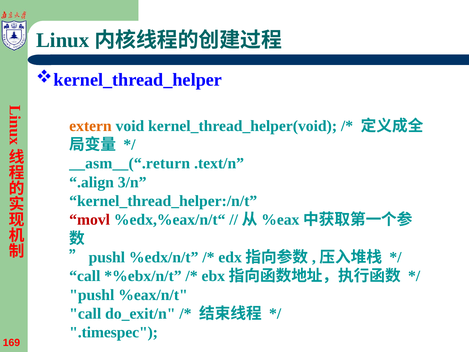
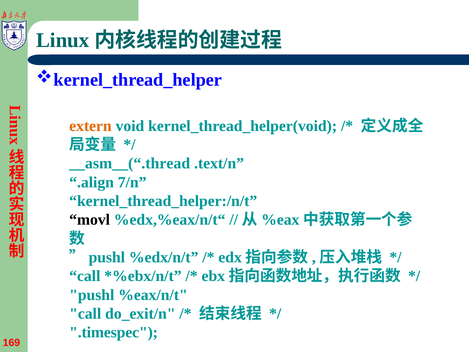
__asm__(“.return: __asm__(“.return -> __asm__(“.thread (130, 163)
3/n: 3/n -> 7/n (132, 182)
movl colour: red -> black (90, 220)
